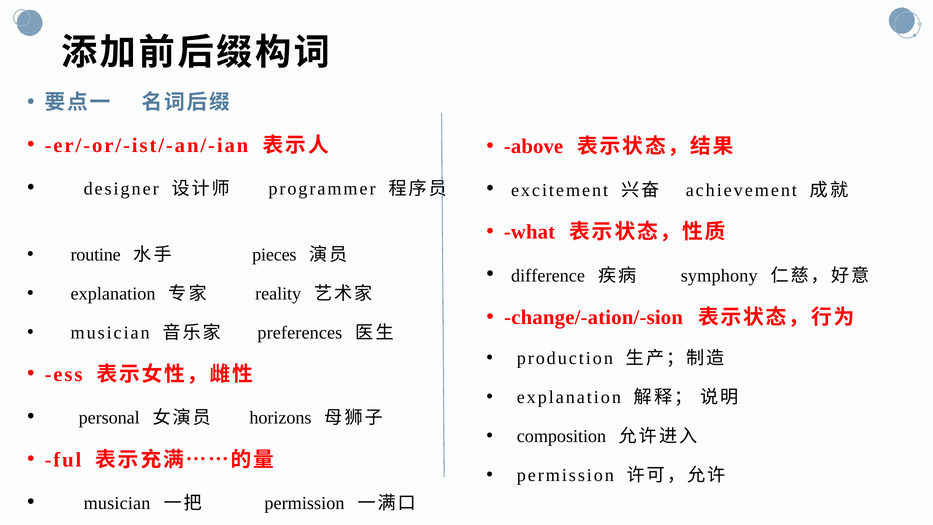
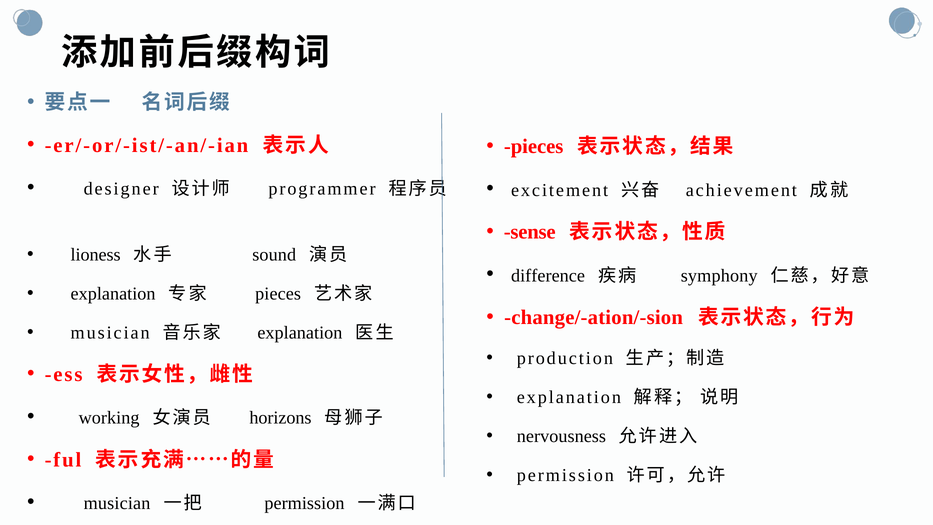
above: above -> pieces (534, 146)
what: what -> sense (530, 232)
routine: routine -> lioness (96, 255)
pieces: pieces -> sound (274, 255)
reality: reality -> pieces (278, 294)
preferences: preferences -> explanation (300, 333)
personal: personal -> working (109, 418)
composition: composition -> nervousness (561, 436)
